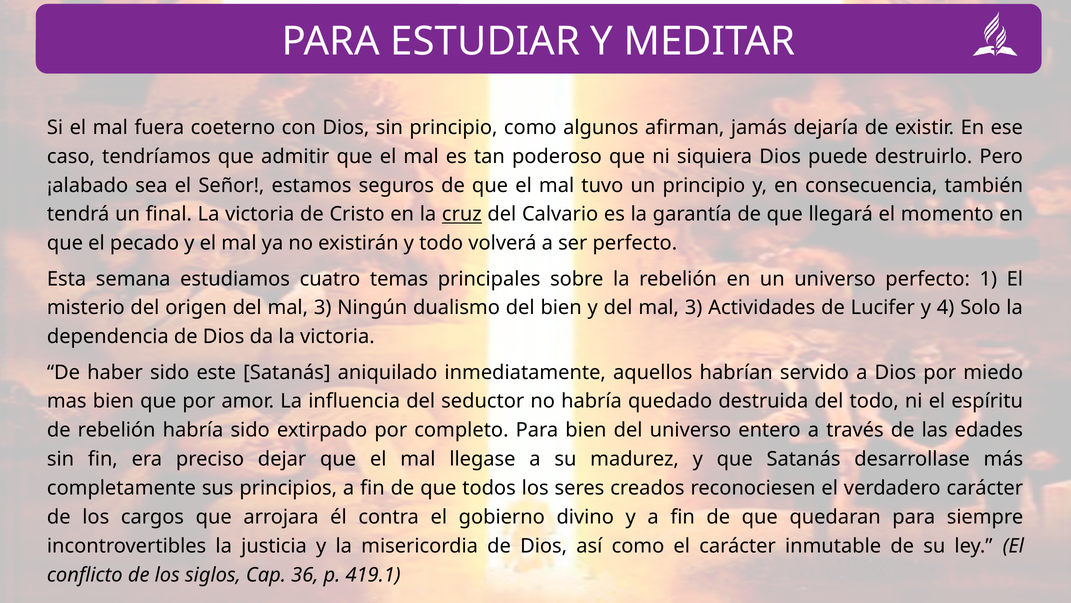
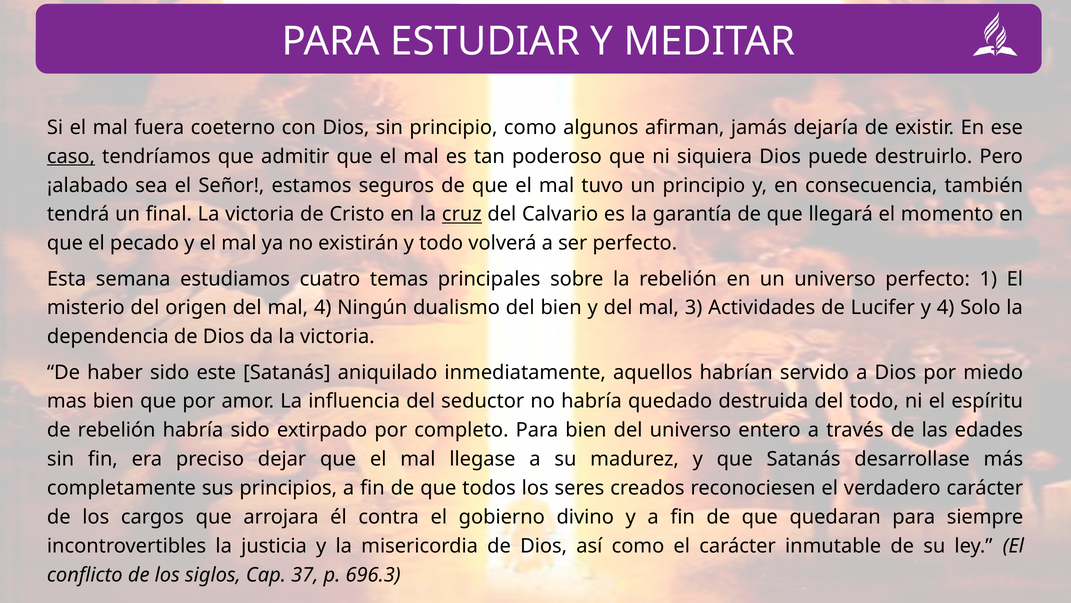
caso underline: none -> present (71, 156)
origen del mal 3: 3 -> 4 (323, 308)
36: 36 -> 37 (305, 574)
419.1: 419.1 -> 696.3 (373, 574)
